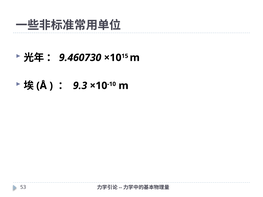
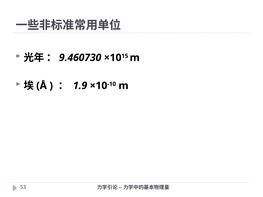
9.3: 9.3 -> 1.9 (80, 86)
